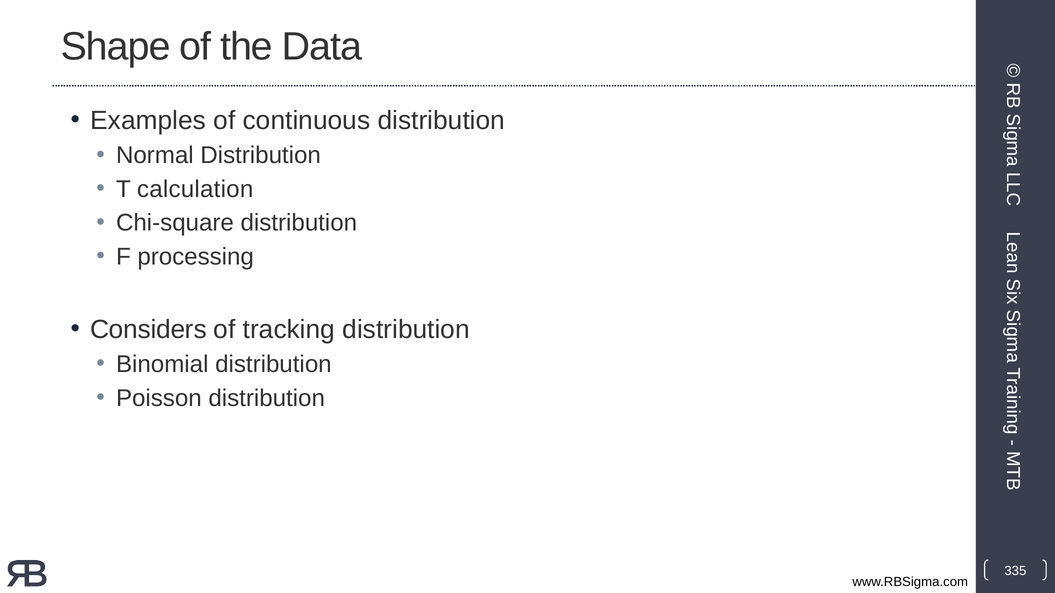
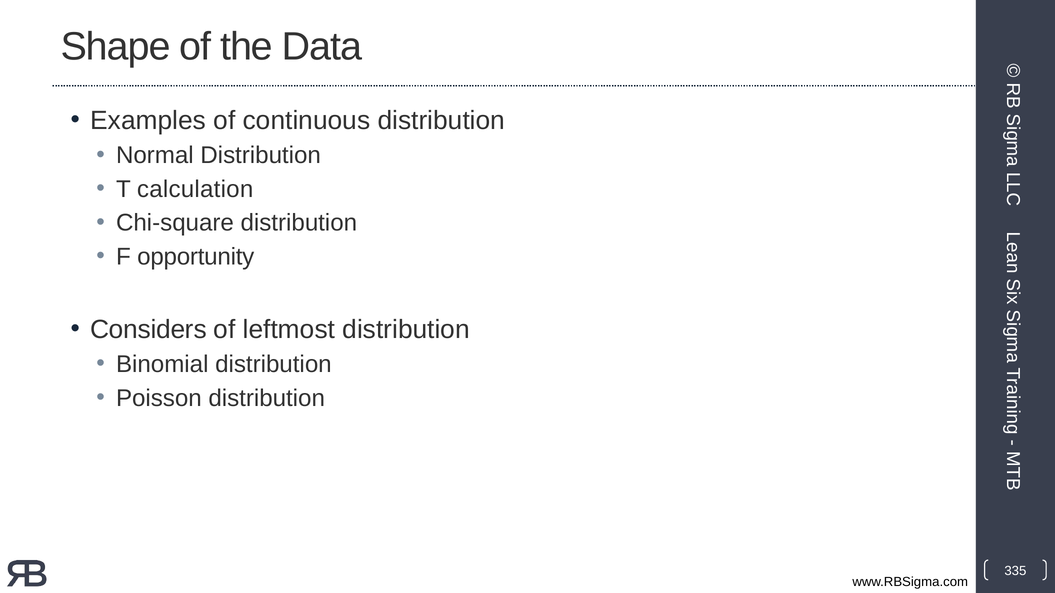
processing: processing -> opportunity (196, 257)
tracking: tracking -> leftmost (289, 330)
